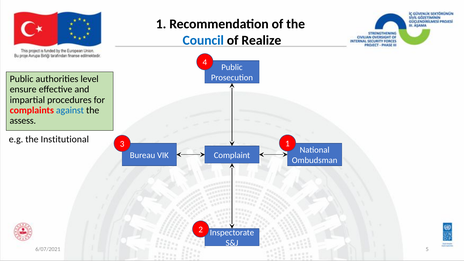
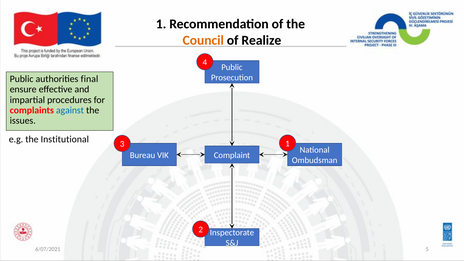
Council colour: blue -> orange (203, 40)
level: level -> final (89, 79)
assess: assess -> issues (23, 121)
